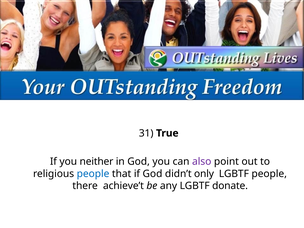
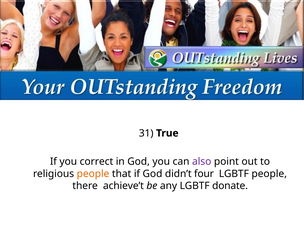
neither: neither -> correct (96, 162)
people colour: blue -> orange (93, 174)
only: only -> four (204, 174)
